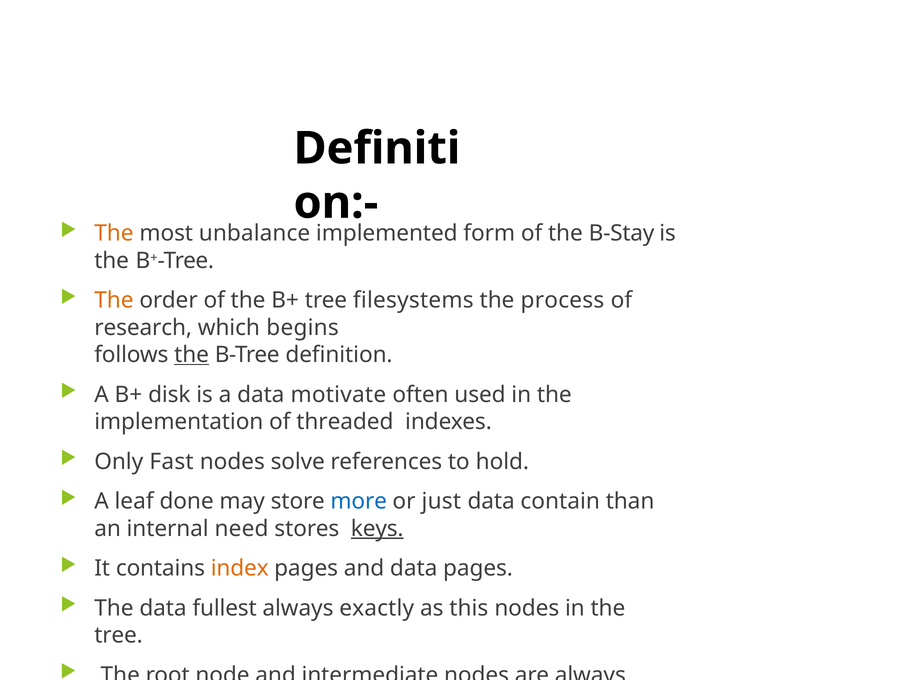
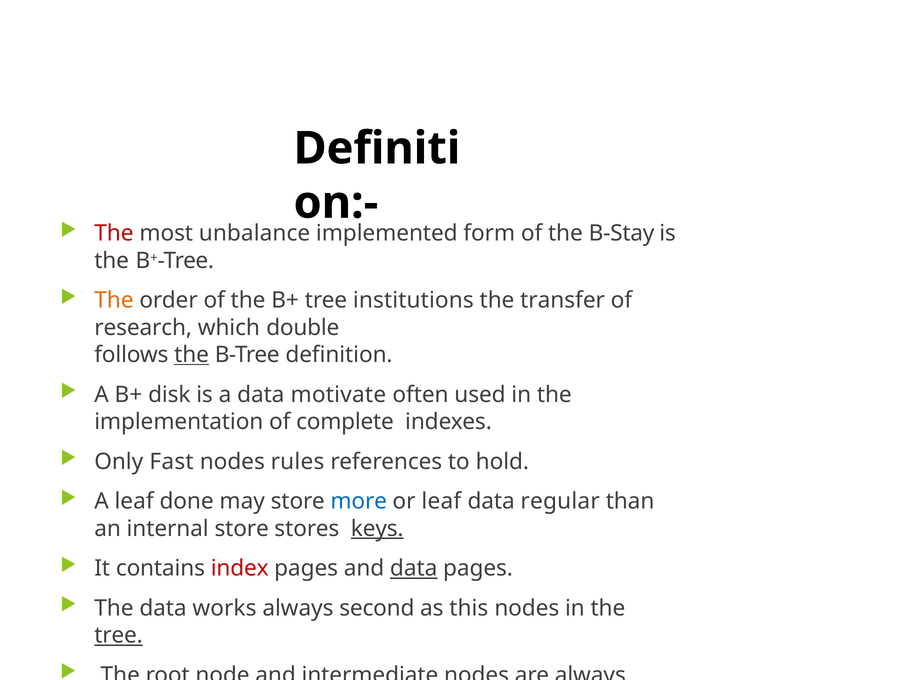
The colour: orange -> red (114, 233)
filesystems: filesystems -> institutions (413, 300)
process: process -> transfer (563, 300)
begins: begins -> double (303, 327)
threaded: threaded -> complete (345, 421)
solve: solve -> rules (298, 461)
or just: just -> leaf (441, 501)
contain: contain -> regular (560, 501)
internal need: need -> store (242, 528)
index colour: orange -> red (240, 568)
data underline: none -> present (414, 568)
fullest: fullest -> works (224, 608)
exactly: exactly -> second (377, 608)
tree underline: none -> present (119, 635)
